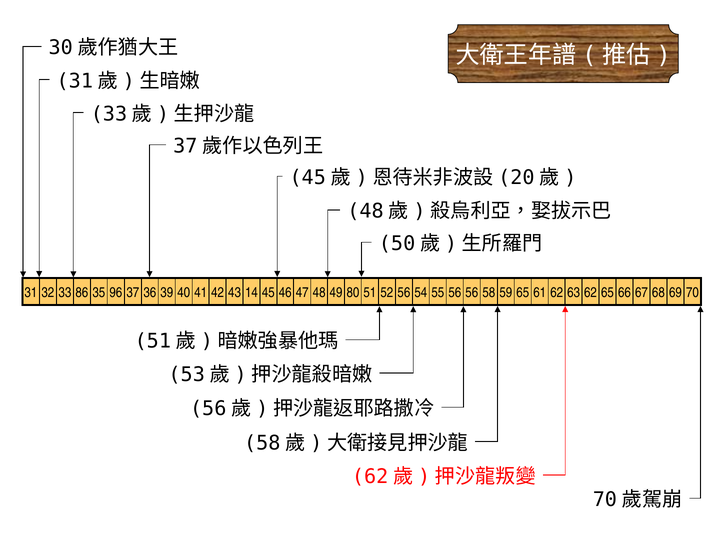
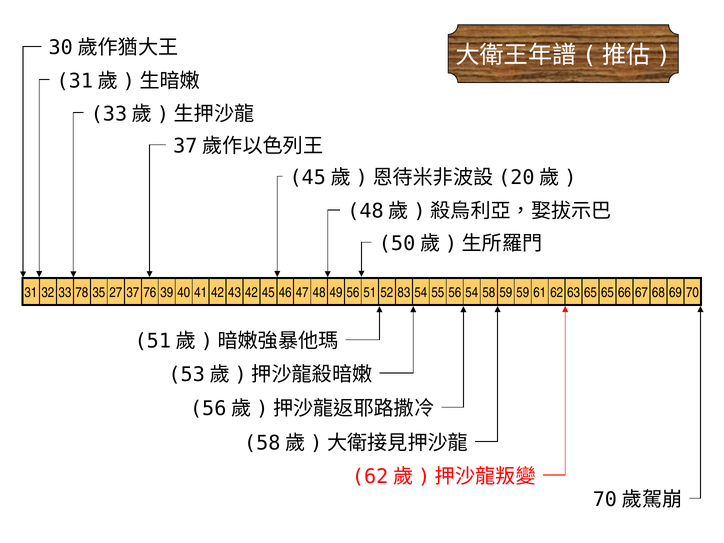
86: 86 -> 78 (82, 292)
96: 96 -> 27 (116, 292)
36: 36 -> 76 (150, 292)
43 14: 14 -> 42 (251, 292)
49 80: 80 -> 56 (353, 292)
52 56: 56 -> 83 (404, 292)
56 56: 56 -> 54 (472, 292)
59 65: 65 -> 59 (523, 292)
63 62: 62 -> 65 (590, 292)
